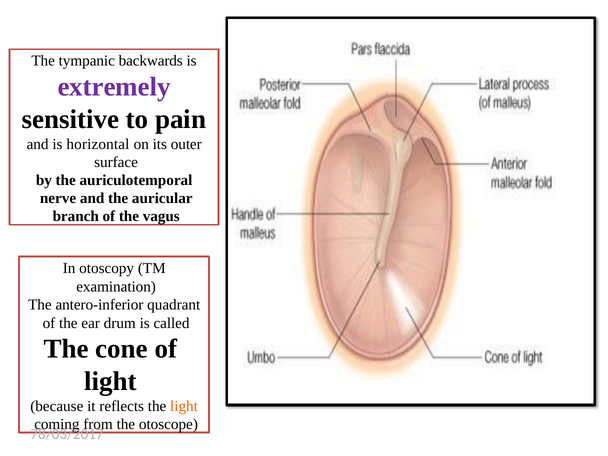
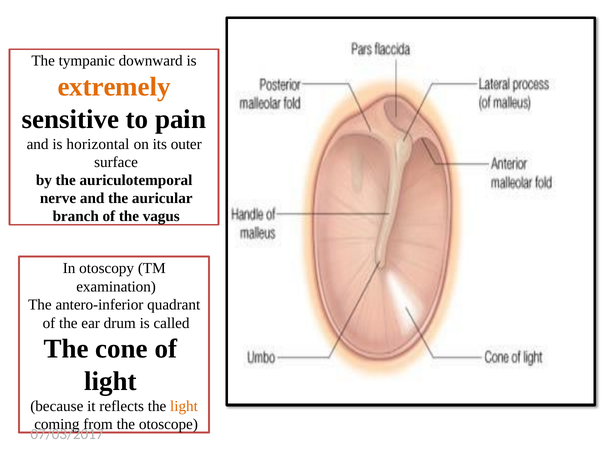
backwards: backwards -> downward (151, 61)
extremely colour: purple -> orange (114, 87)
78/03/2017: 78/03/2017 -> 07/03/2017 (67, 434)
